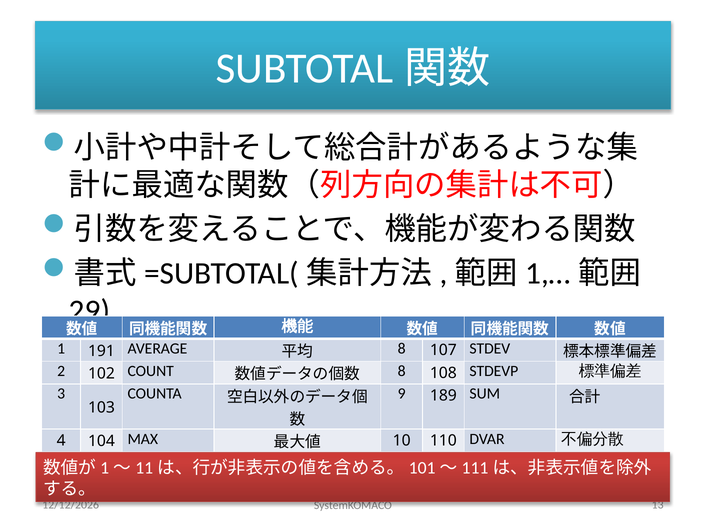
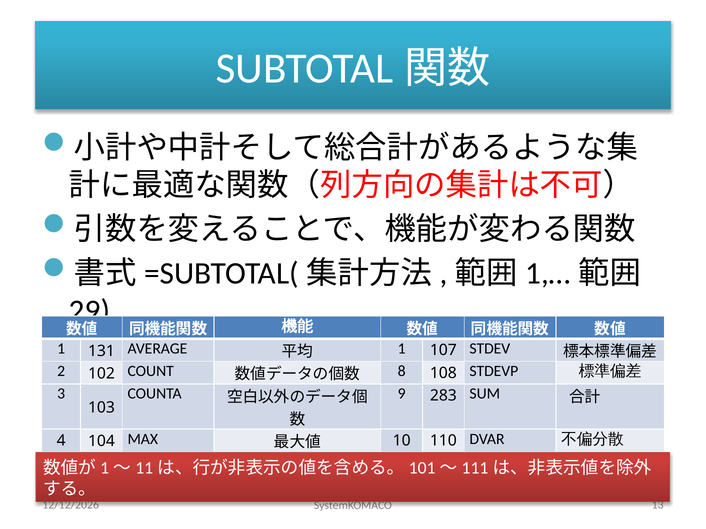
191: 191 -> 131 (101, 351)
8: 8 -> 1 (402, 349)
189: 189 -> 283 (443, 396)
